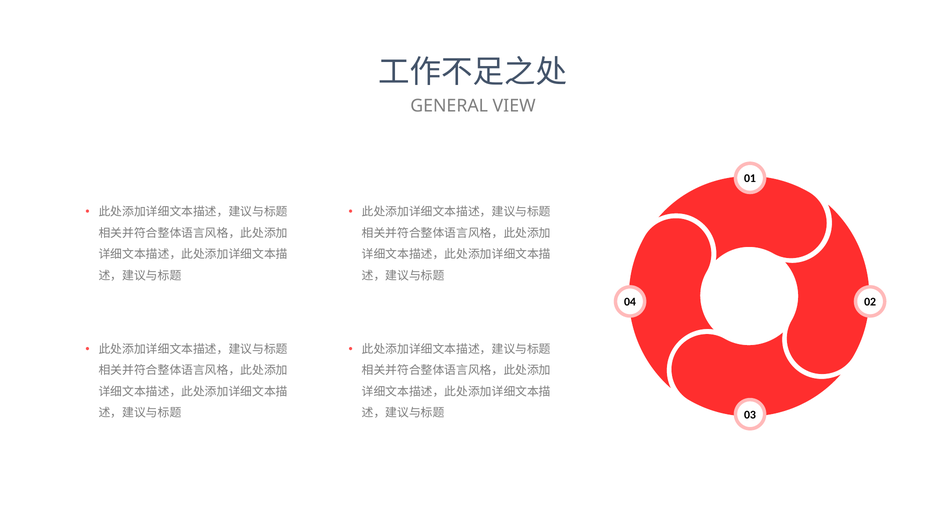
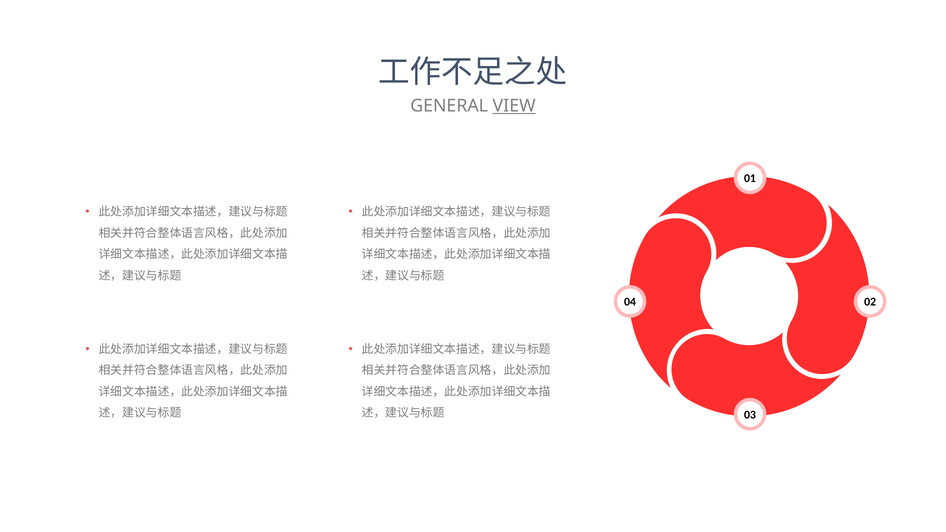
VIEW underline: none -> present (514, 106)
